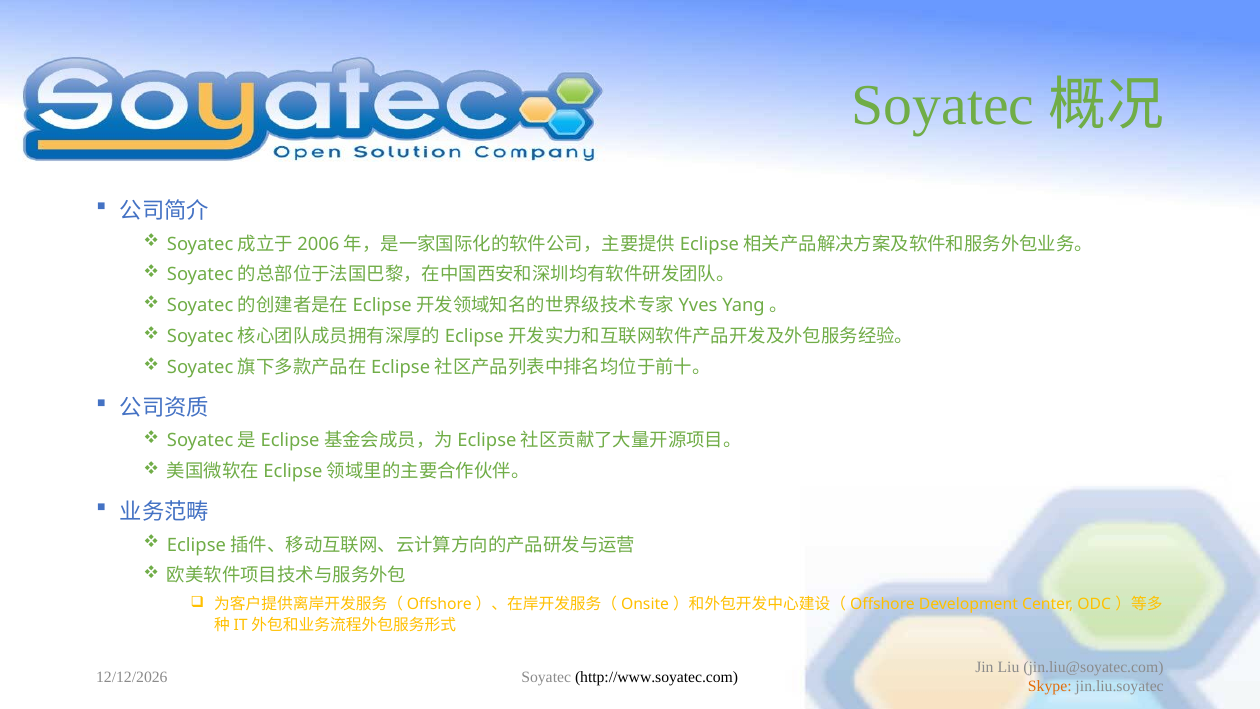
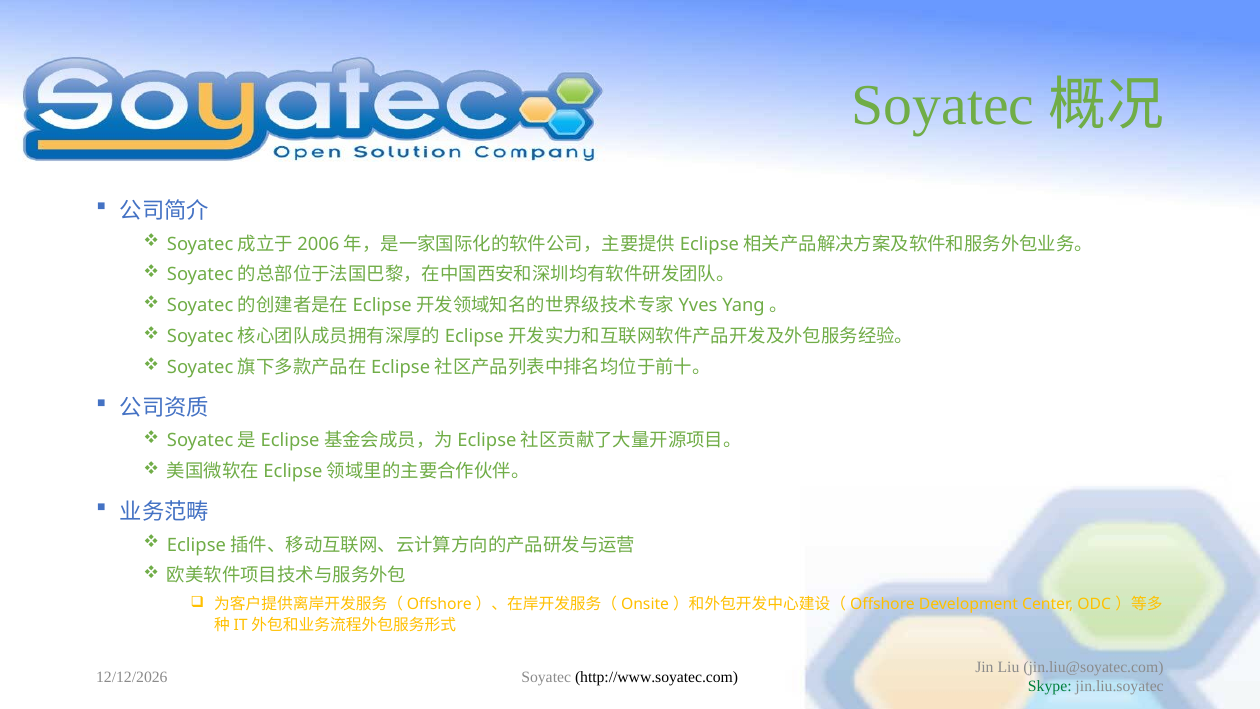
Skype colour: orange -> green (1050, 686)
